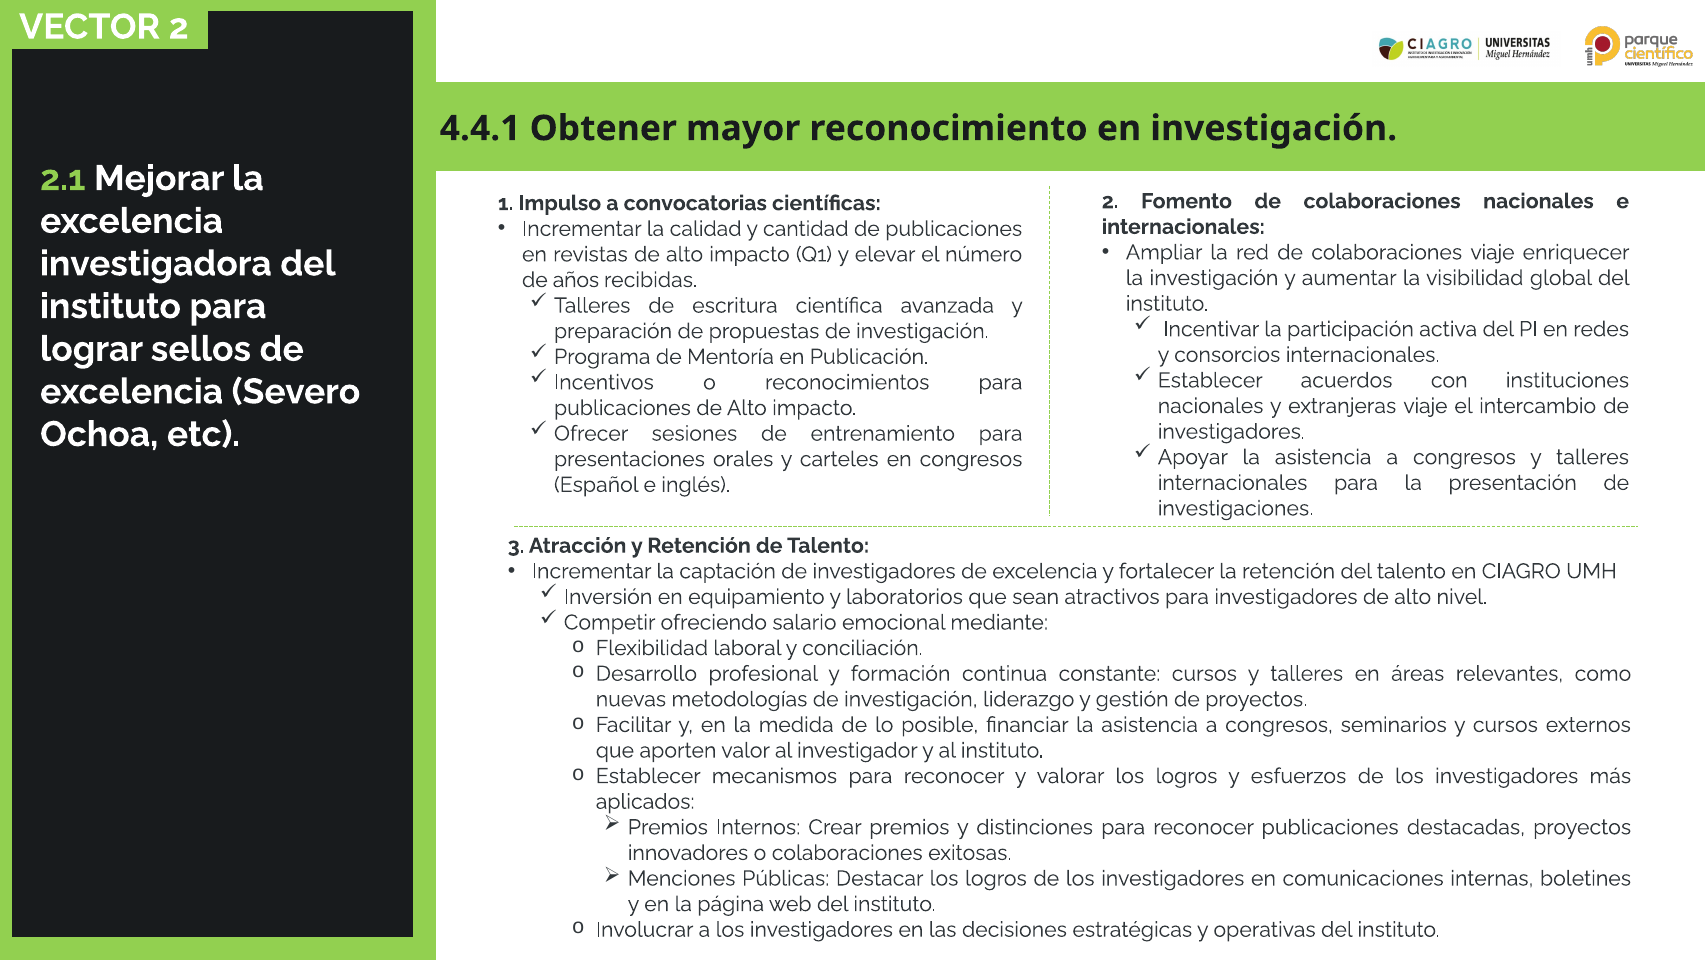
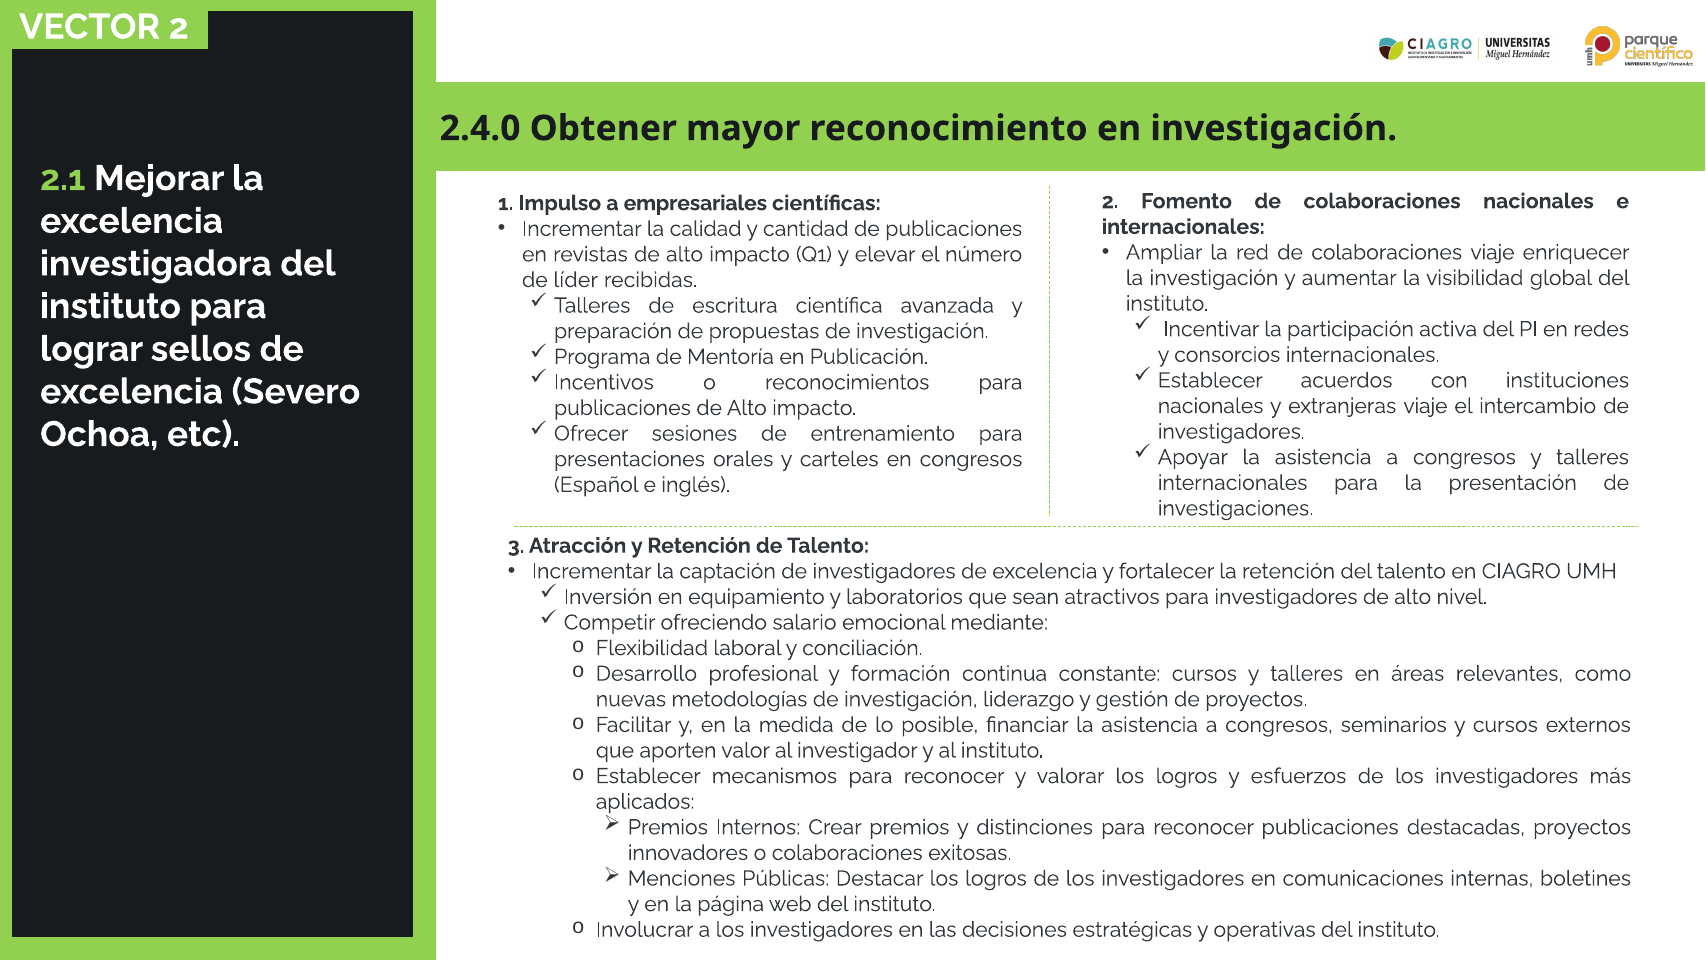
4.4.1: 4.4.1 -> 2.4.0 (480, 128)
convocatorias: convocatorias -> empresariales (695, 203)
años: años -> líder (576, 280)
